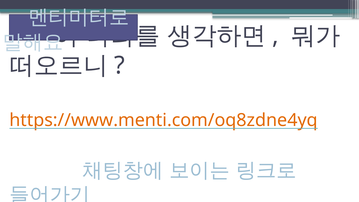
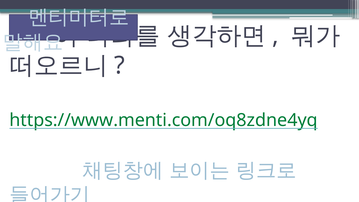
https://www.menti.com/oq8zdne4yq colour: orange -> green (164, 120)
